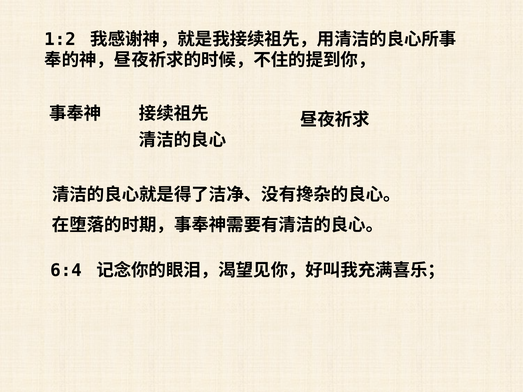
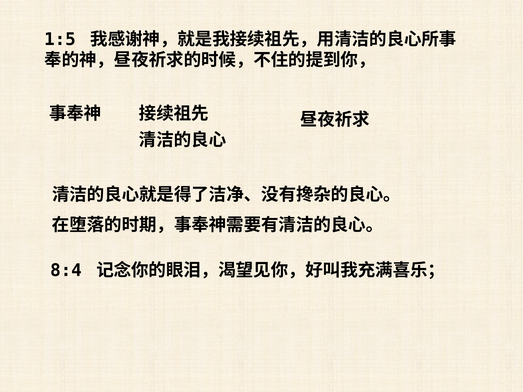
1:2: 1:2 -> 1:5 (60, 39)
6:4: 6:4 -> 8:4 (66, 270)
